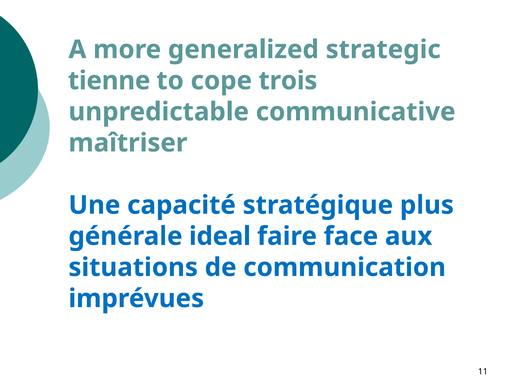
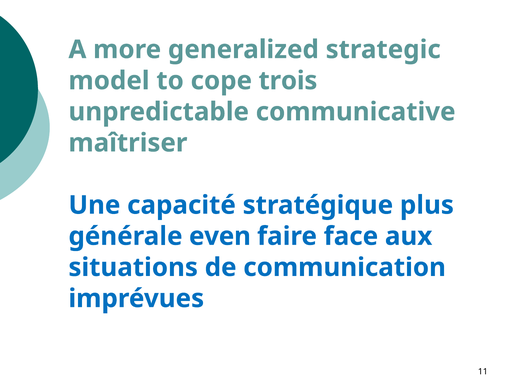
tienne: tienne -> model (109, 81)
ideal: ideal -> even (220, 236)
